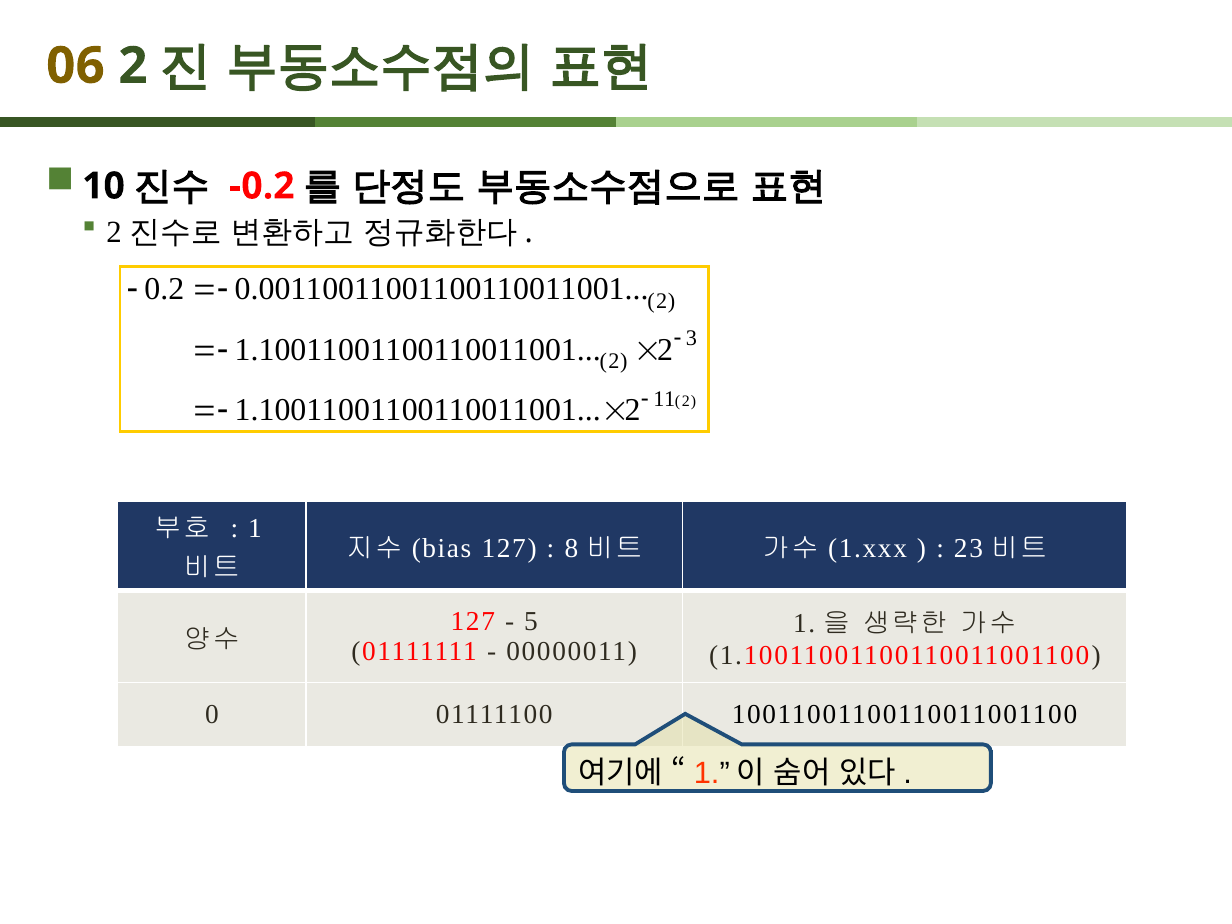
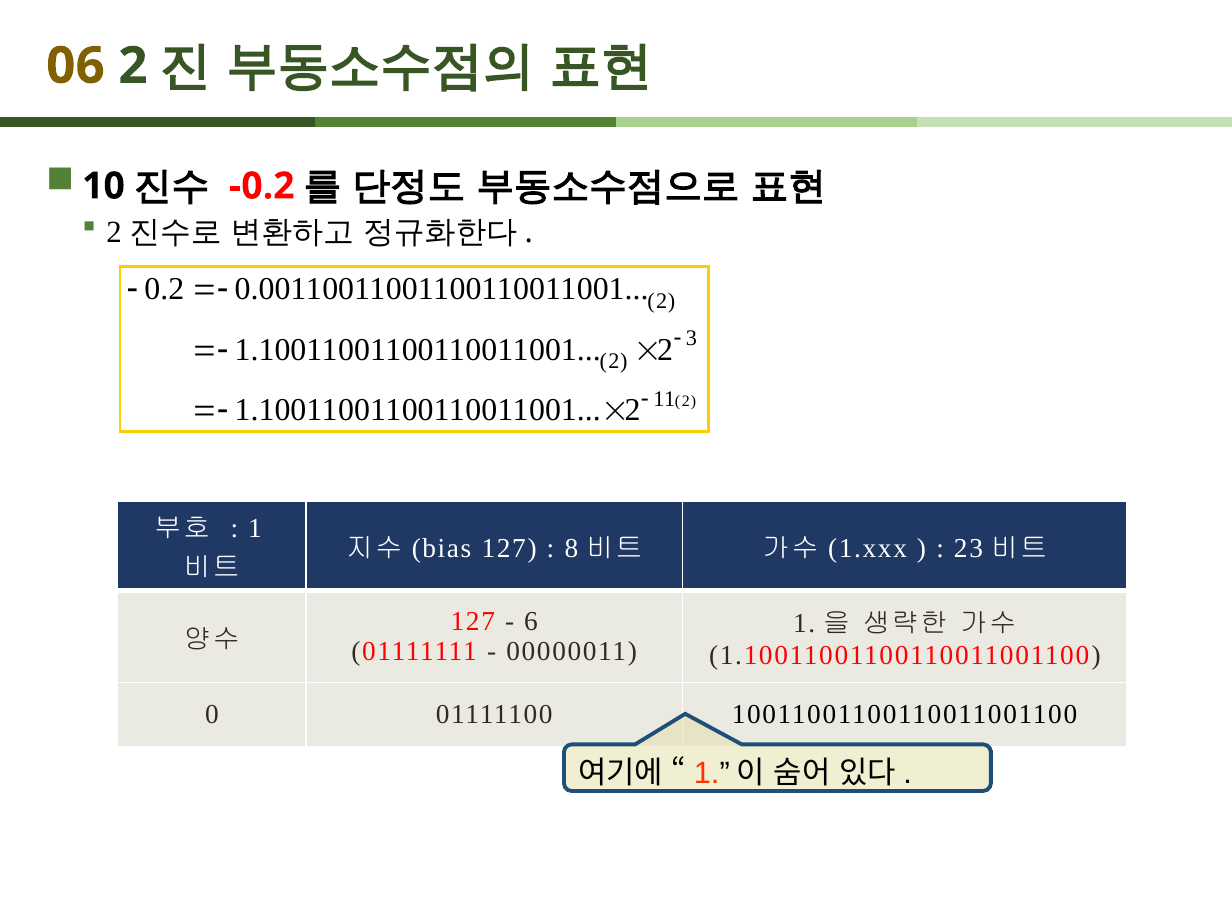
5: 5 -> 6 (531, 621)
